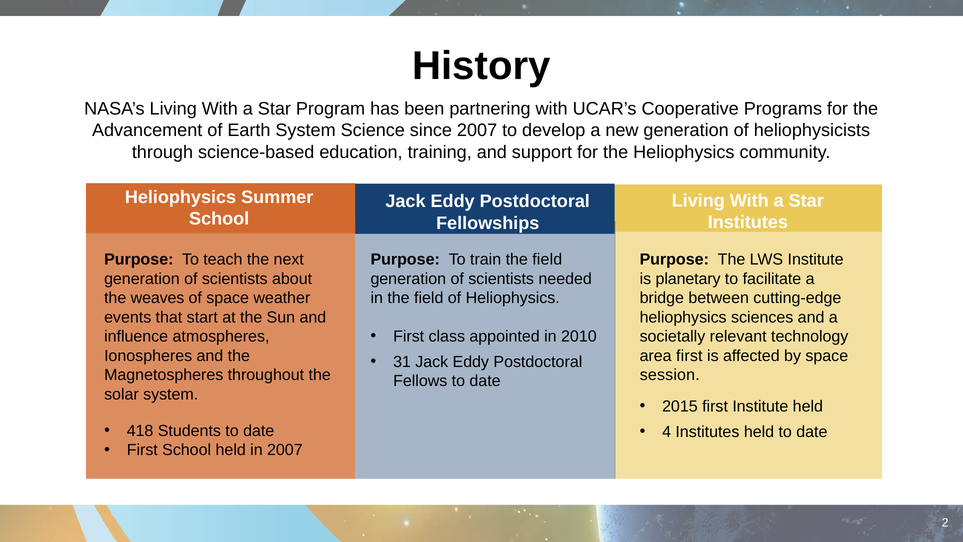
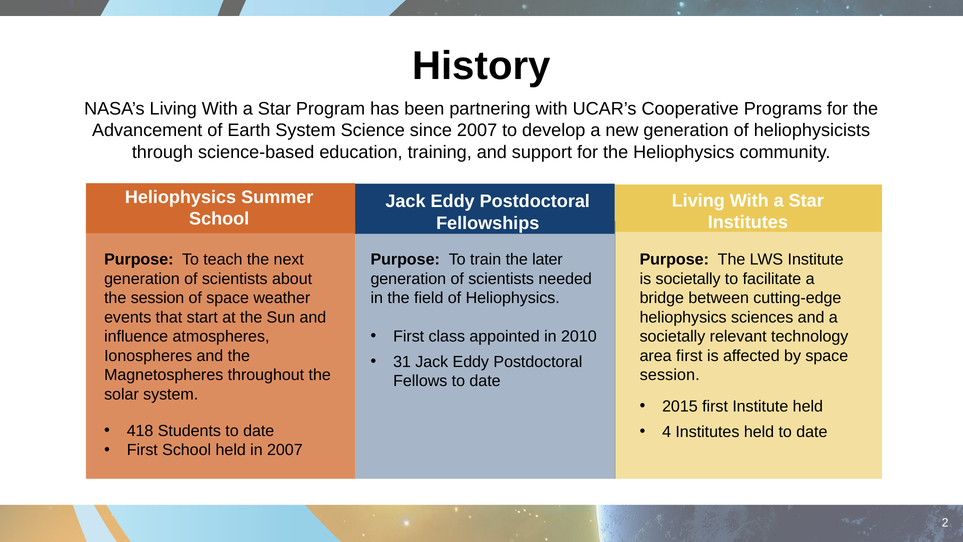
train the field: field -> later (547, 259)
is planetary: planetary -> societally (688, 279)
the weaves: weaves -> session (158, 298)
